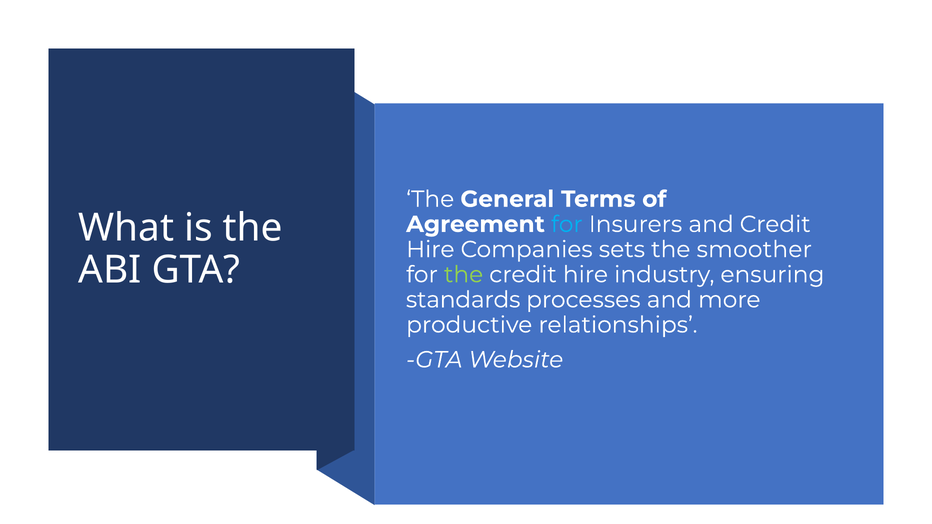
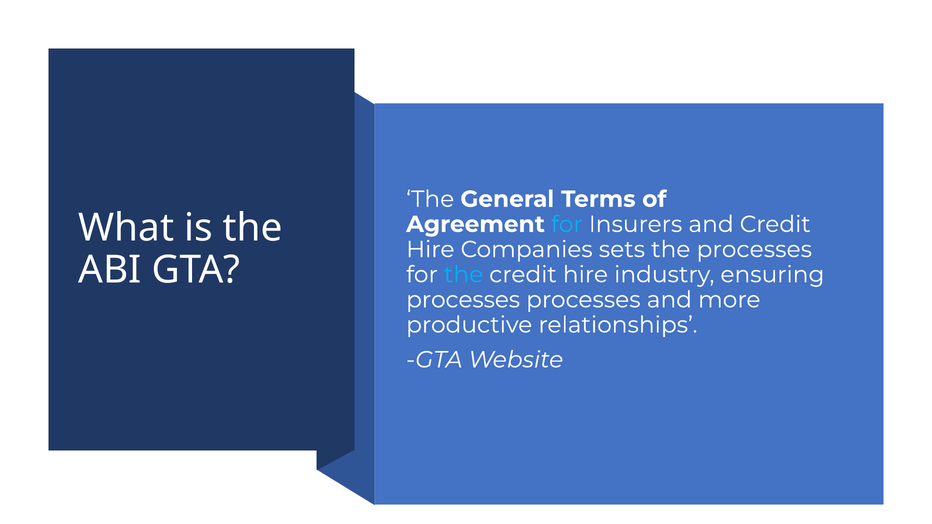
the smoother: smoother -> processes (754, 250)
the colour: light green -> light blue (464, 275)
standards: standards -> processes (463, 300)
